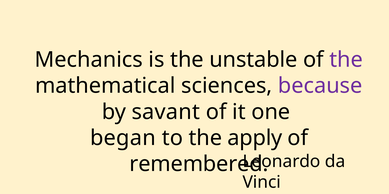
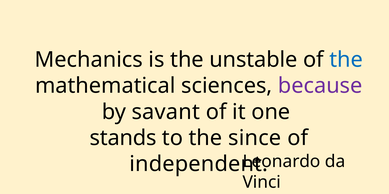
the colour: purple -> blue (346, 60)
began: began -> stands (123, 138)
apply: apply -> since (255, 138)
remembered: remembered -> independent (199, 164)
